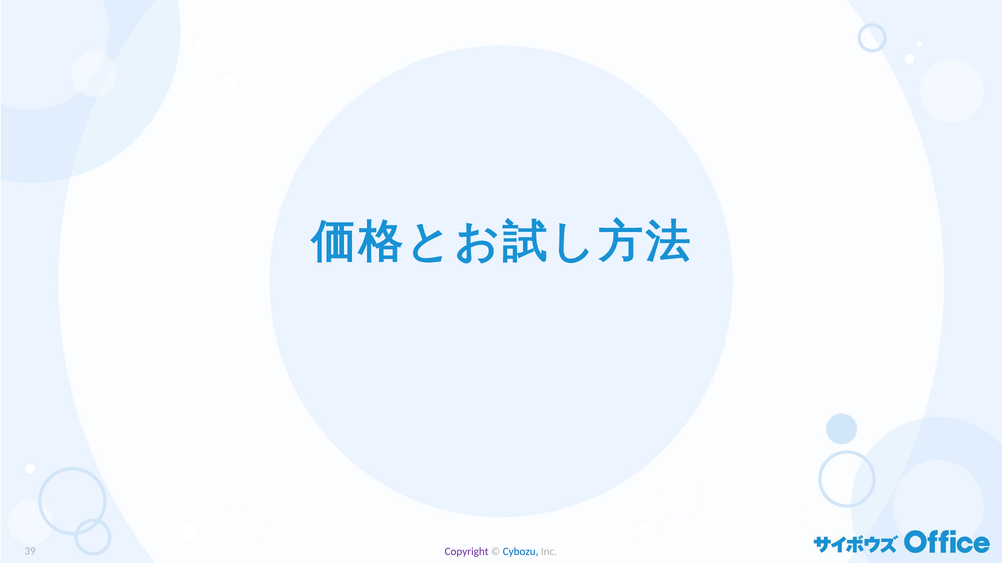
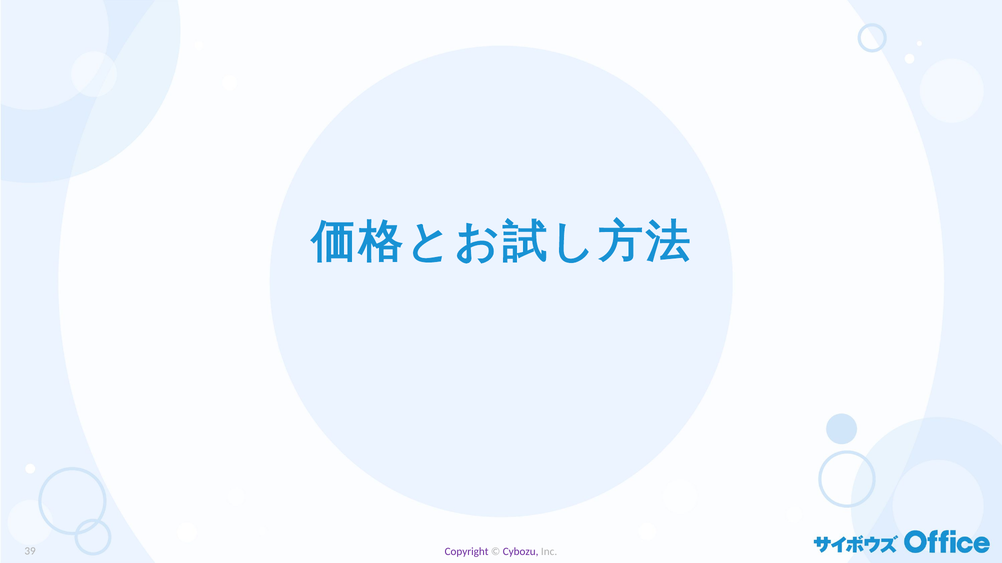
Cybozu colour: blue -> purple (521, 552)
